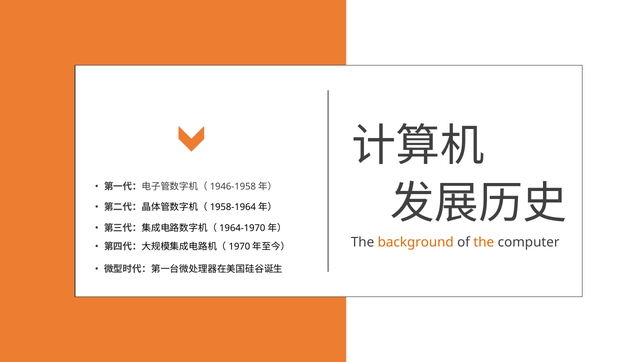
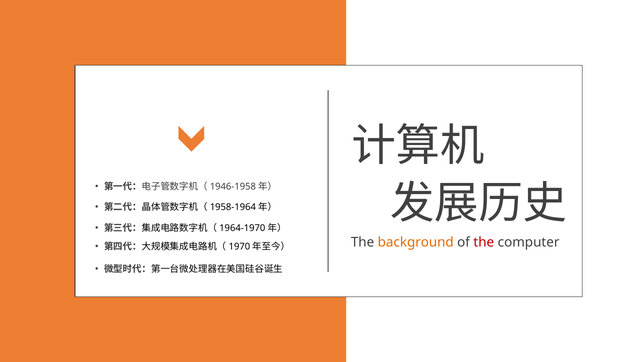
the colour: orange -> red (484, 242)
